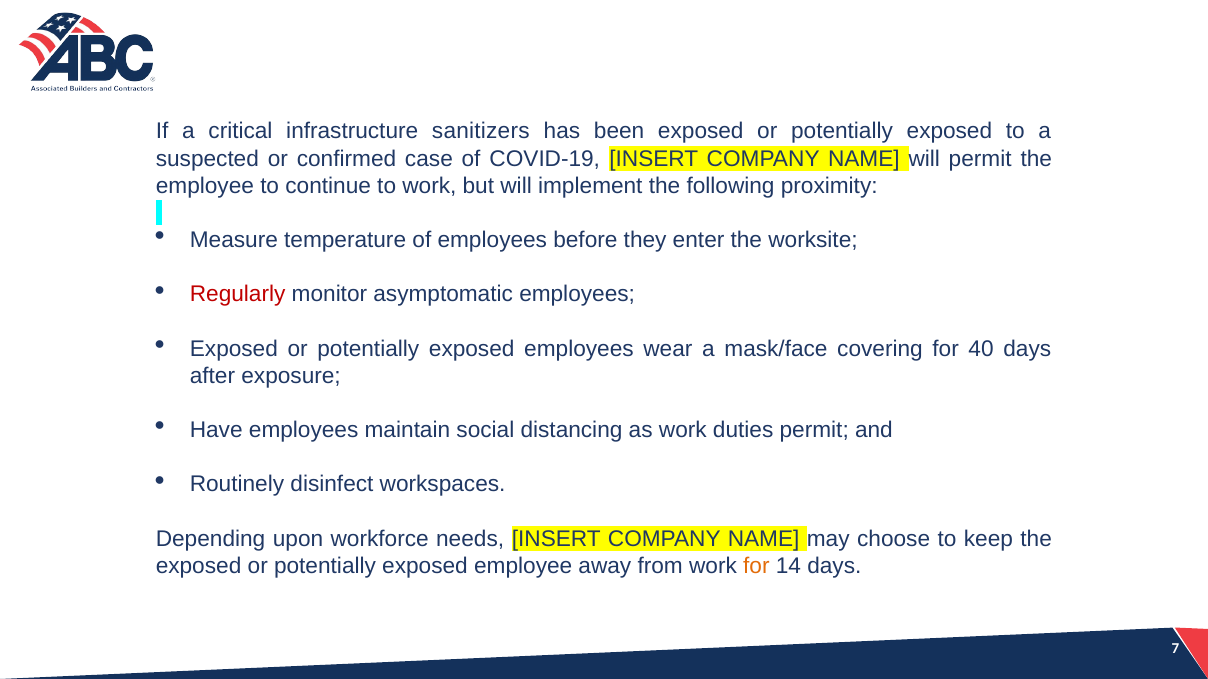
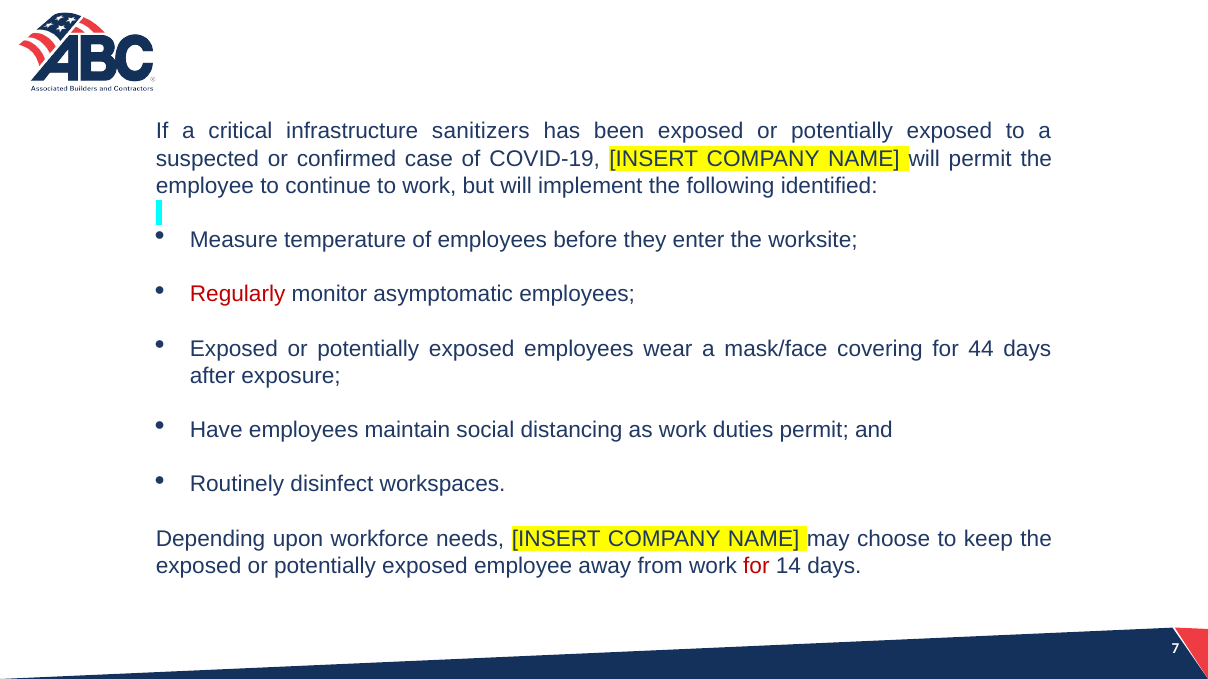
proximity: proximity -> identified (829, 186)
40: 40 -> 44 (981, 349)
for colour: orange -> red (756, 566)
